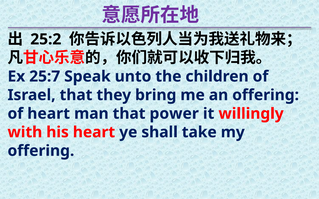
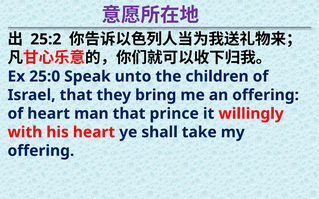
25:7: 25:7 -> 25:0 (45, 77)
power: power -> prince (174, 114)
